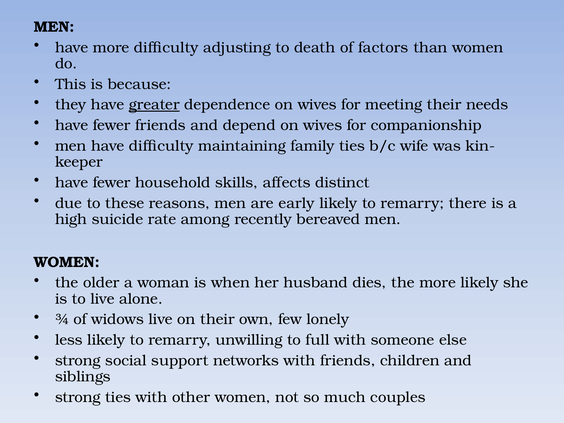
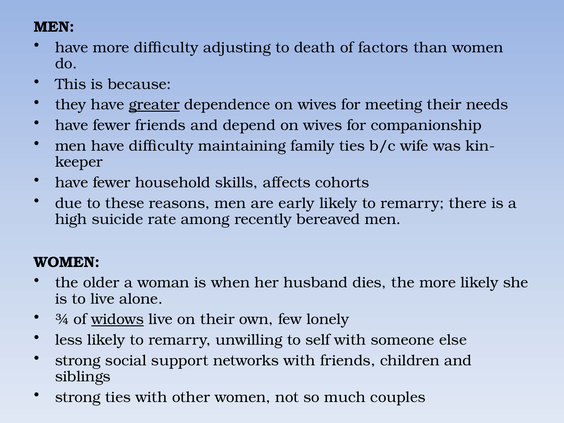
distinct: distinct -> cohorts (342, 183)
widows underline: none -> present (118, 319)
full: full -> self (318, 340)
